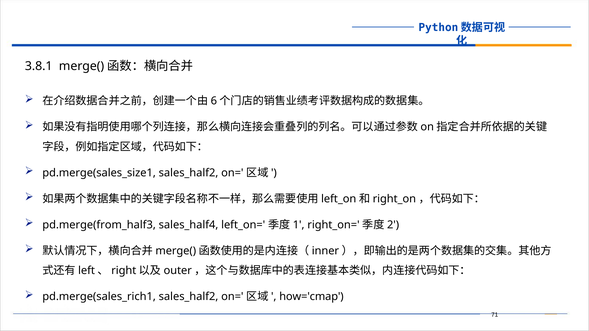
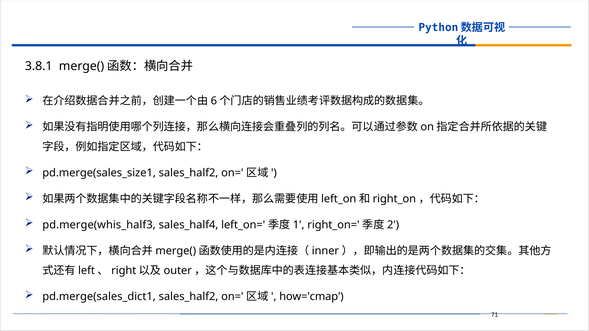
pd.merge(from_half3: pd.merge(from_half3 -> pd.merge(whis_half3 (99, 225)
pd.merge(sales_rich1: pd.merge(sales_rich1 -> pd.merge(sales_dict1 (99, 297)
